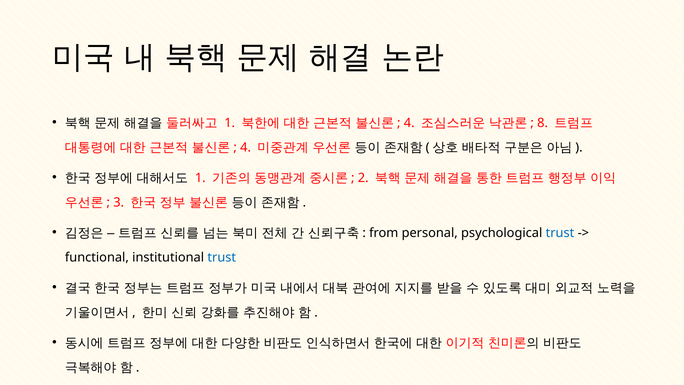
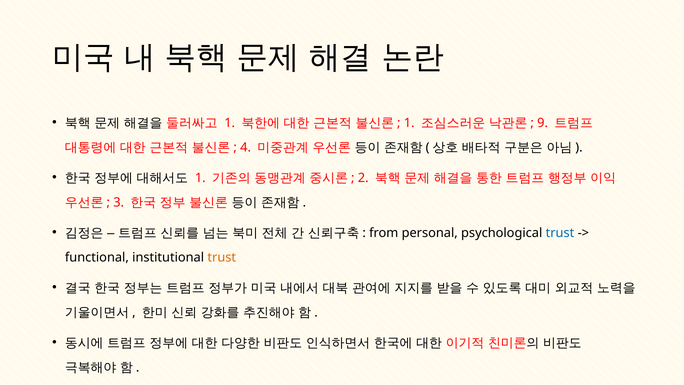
4: 4 -> 1 (409, 123)
8: 8 -> 9 (543, 123)
trust colour: blue -> orange (222, 257)
